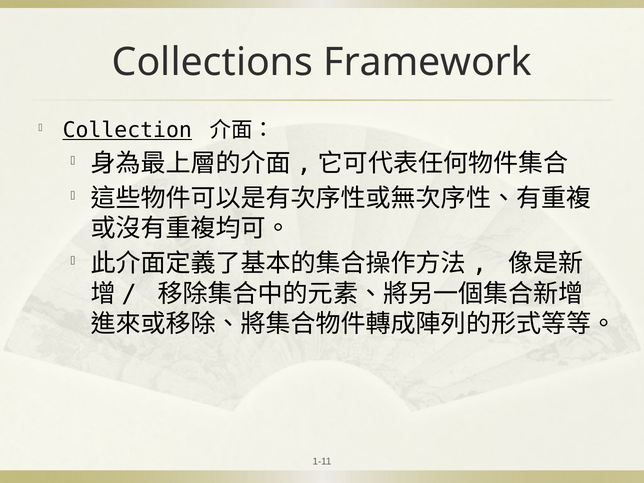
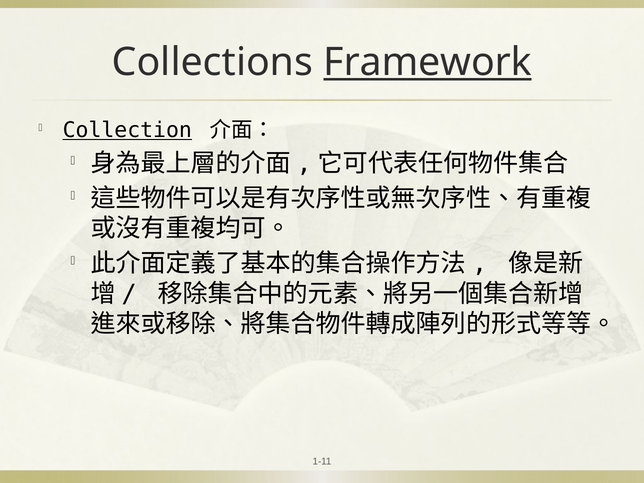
Framework underline: none -> present (428, 62)
